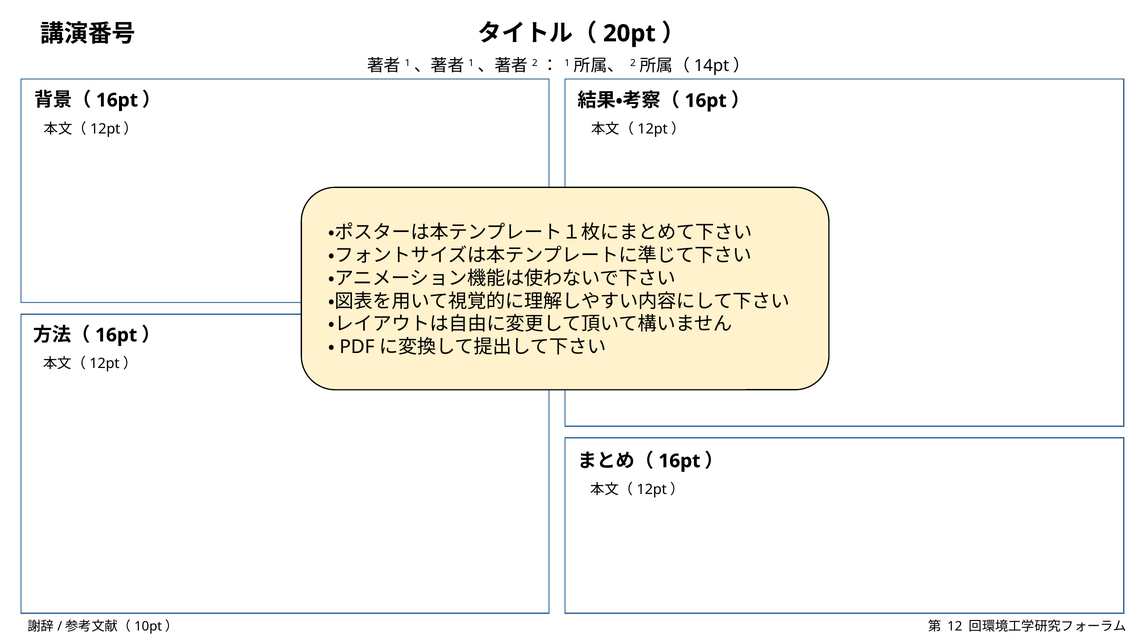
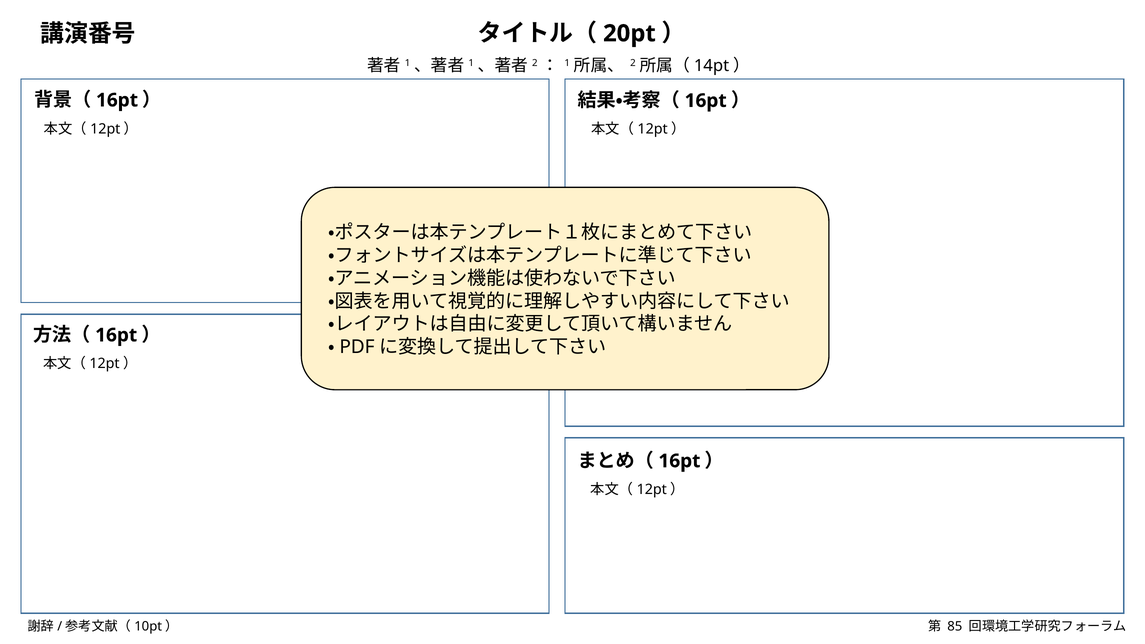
12: 12 -> 85 (955, 626)
